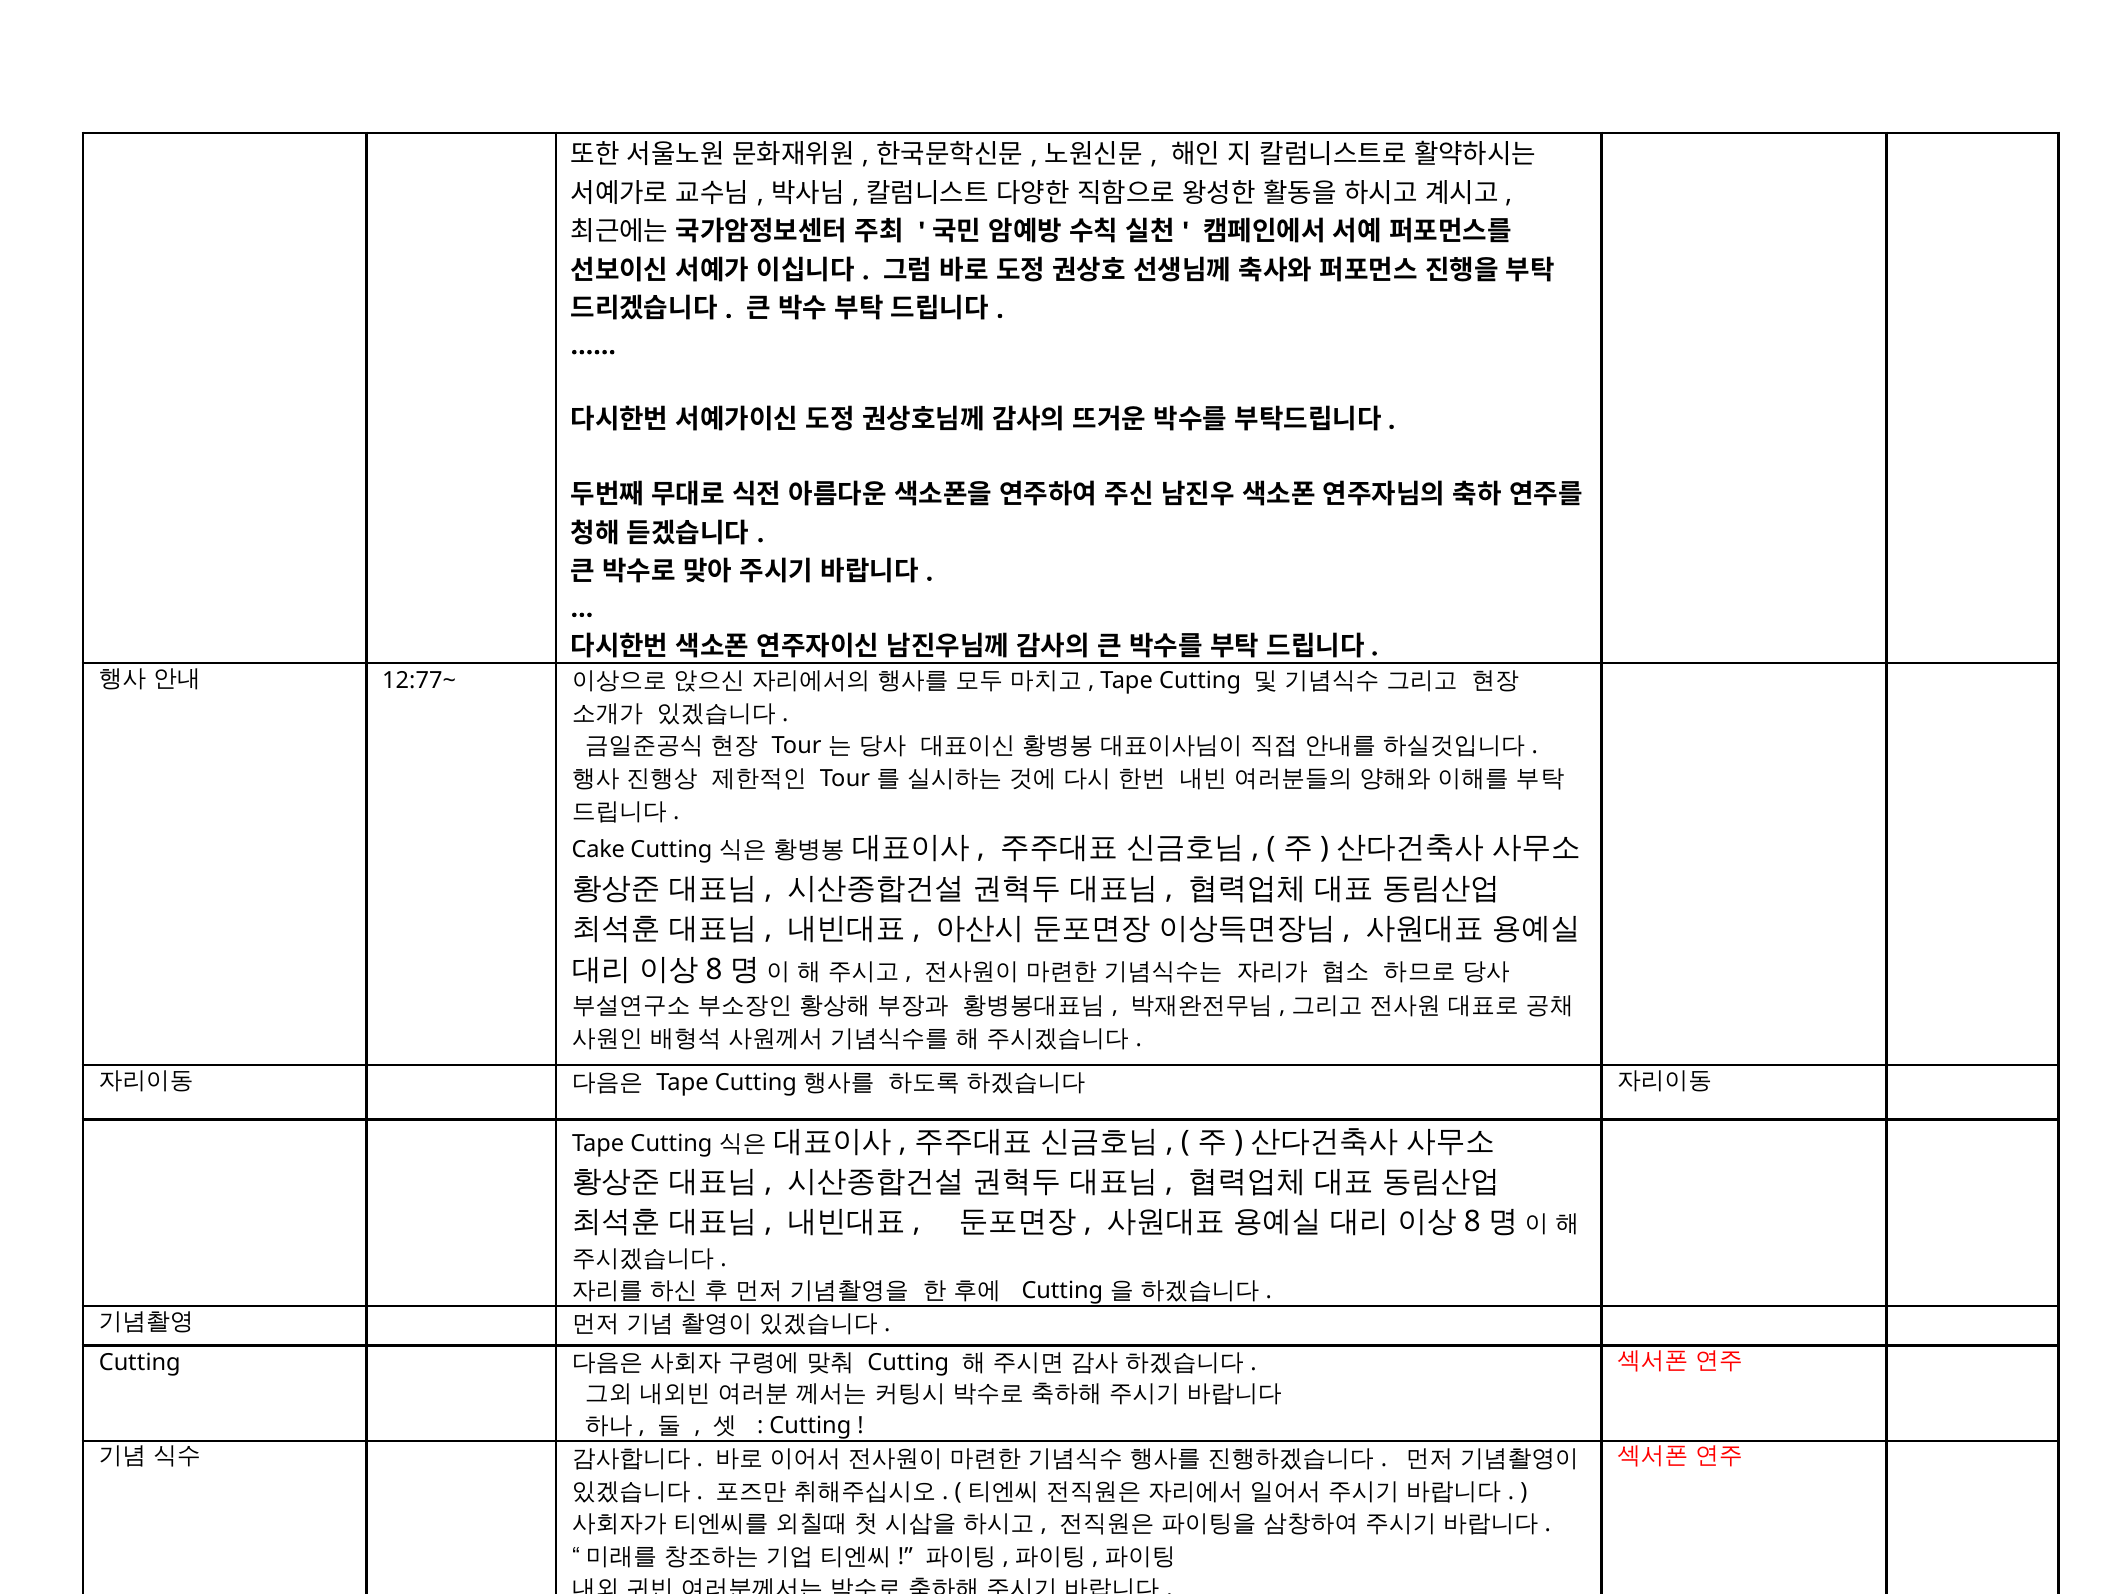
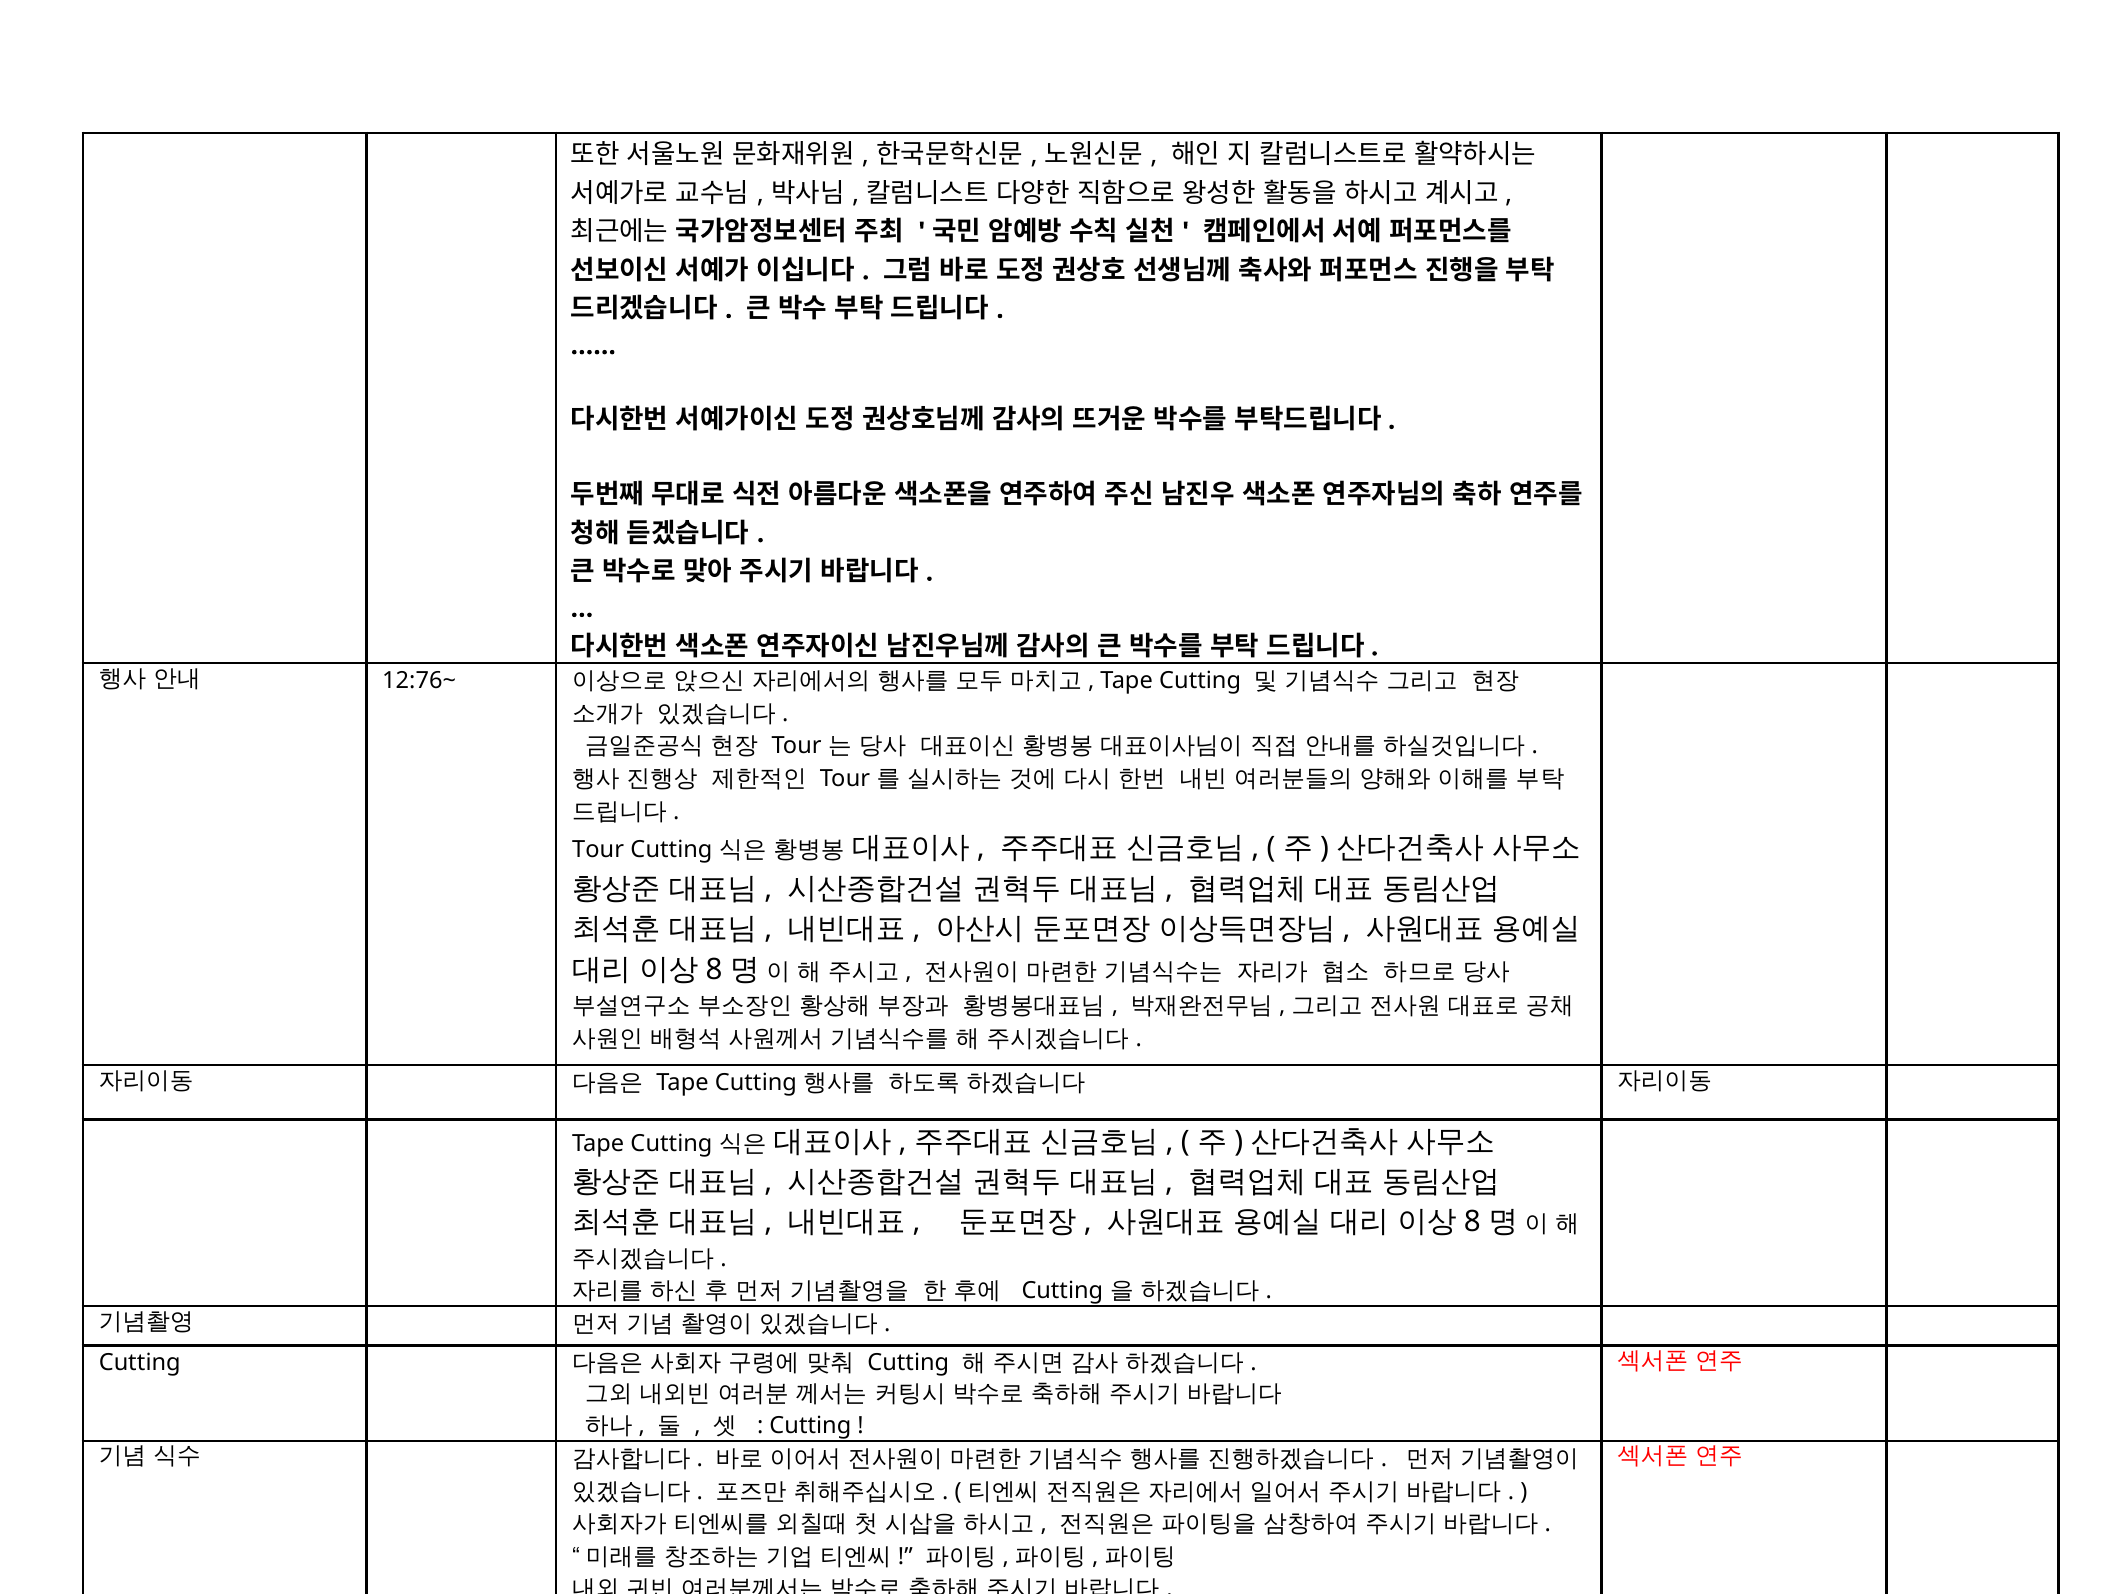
12:77~: 12:77~ -> 12:76~ (419, 681)
Cake: Cake -> Tour (598, 850)
